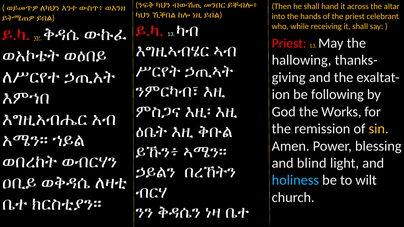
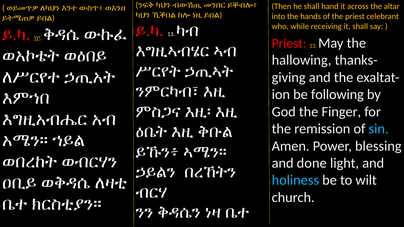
Works: Works -> Finger (341, 112)
sin colour: yellow -> light blue (379, 129)
blind: blind -> done (312, 163)
